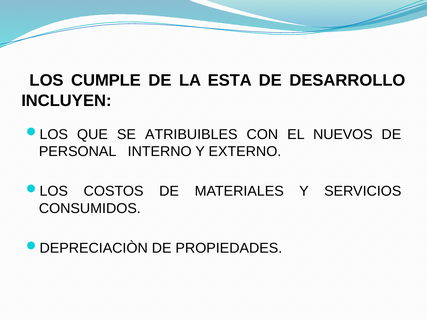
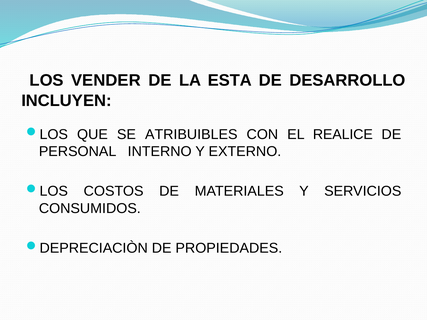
CUMPLE: CUMPLE -> VENDER (106, 81)
NUEVOS: NUEVOS -> REALICE (343, 135)
